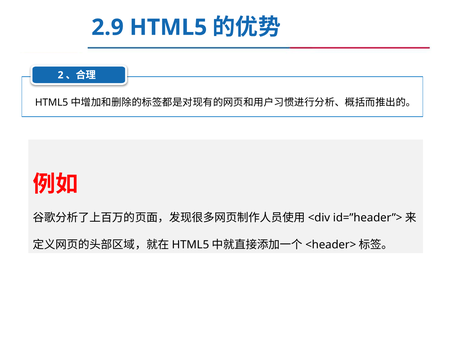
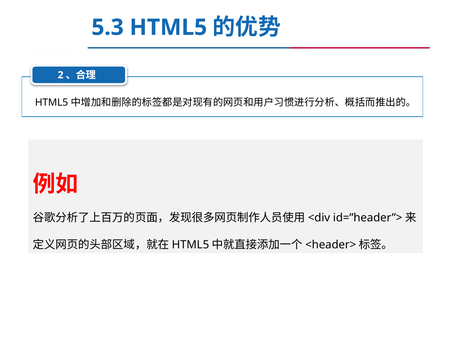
2.9: 2.9 -> 5.3 (108, 27)
